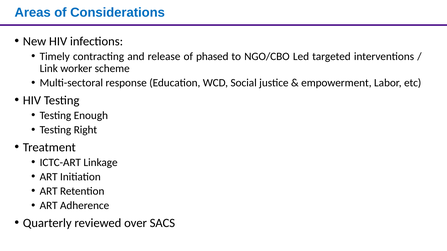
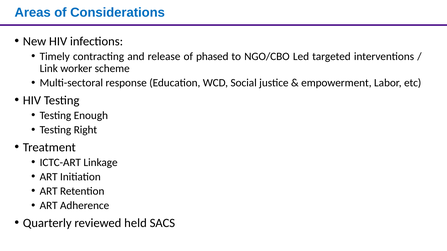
over: over -> held (135, 223)
